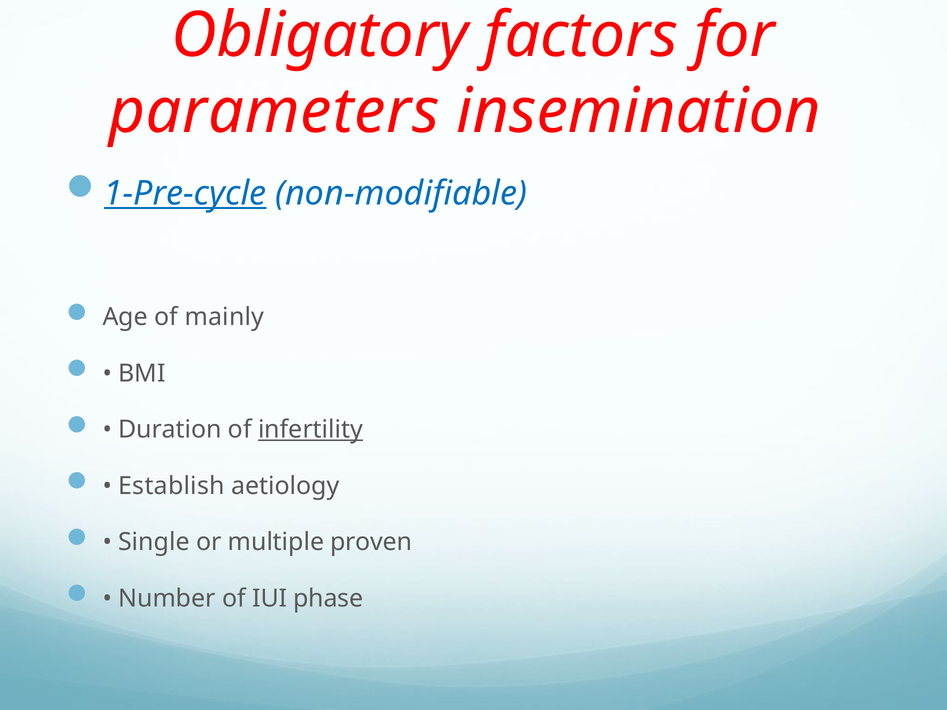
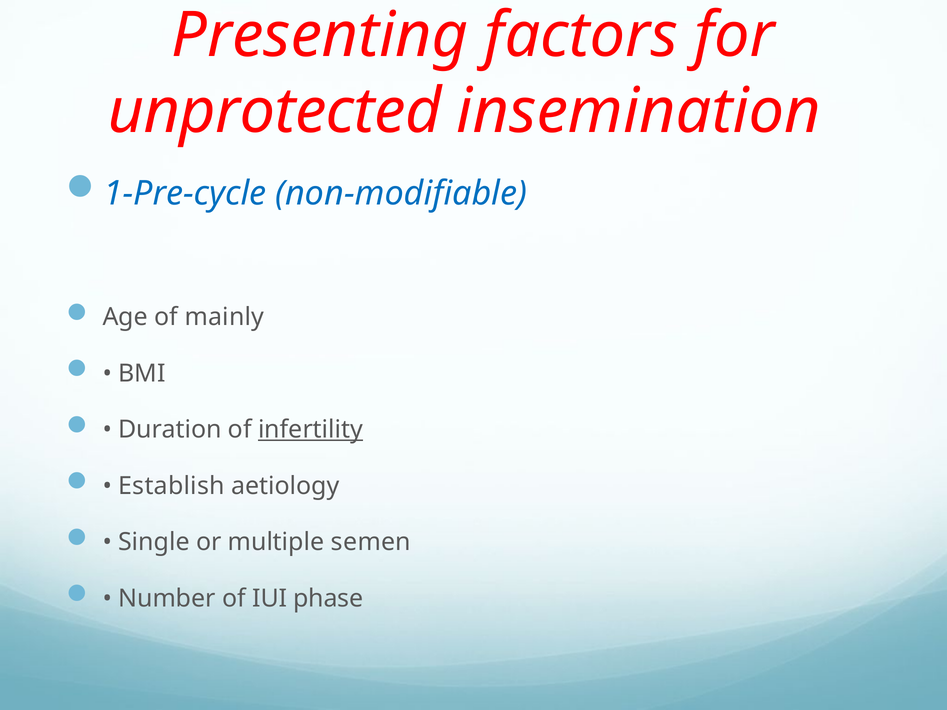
Obligatory: Obligatory -> Presenting (320, 36)
parameters: parameters -> unprotected (275, 111)
1-Pre-cycle underline: present -> none (185, 193)
proven: proven -> semen (371, 542)
